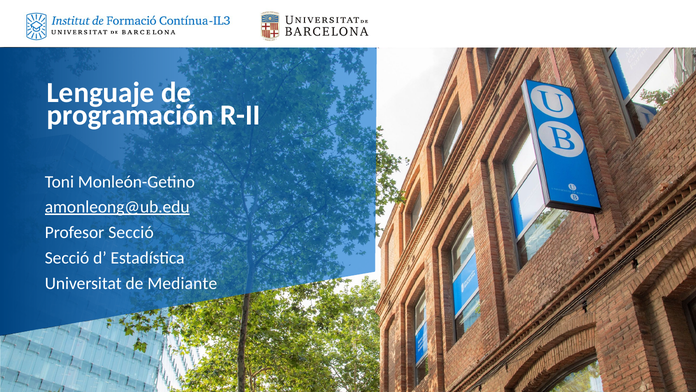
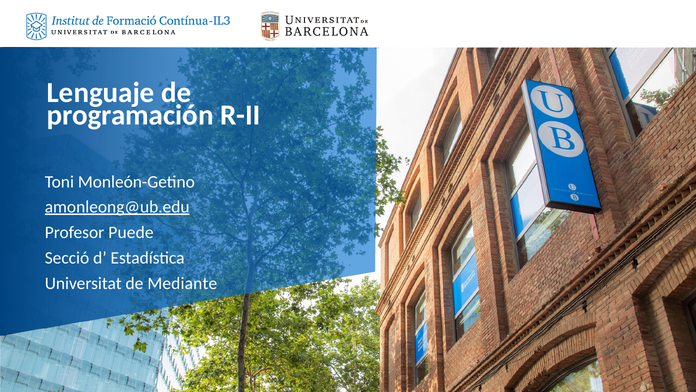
Profesor Secció: Secció -> Puede (131, 232)
